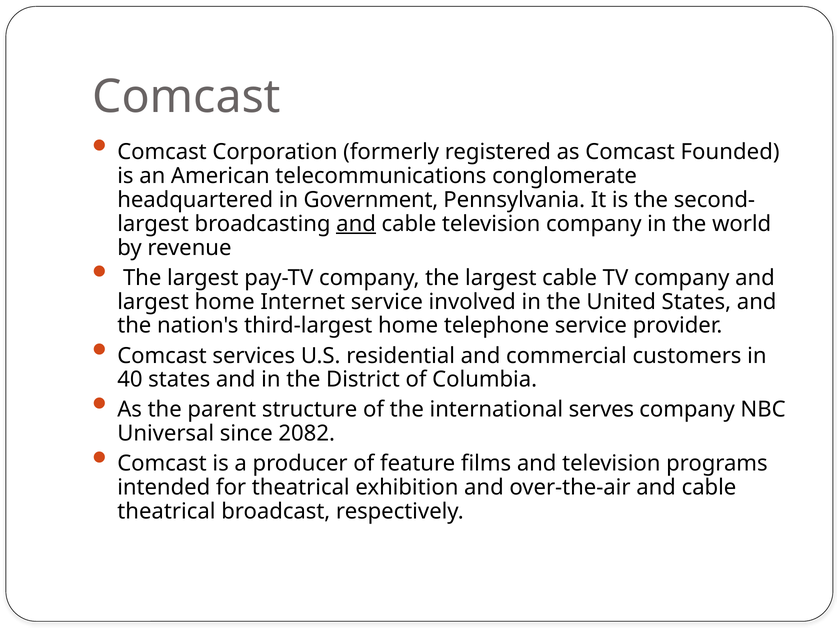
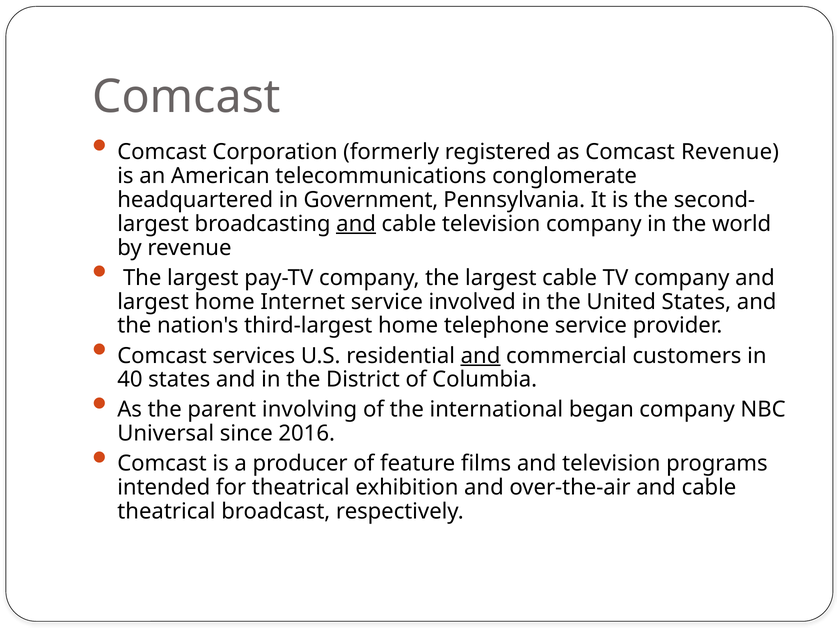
Comcast Founded: Founded -> Revenue (730, 152)
and underline: none -> present (481, 355)
structure: structure -> involving (310, 409)
serves: serves -> began (601, 409)
2082: 2082 -> 2016 (307, 433)
